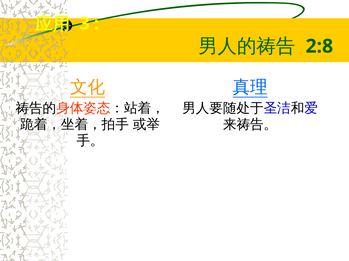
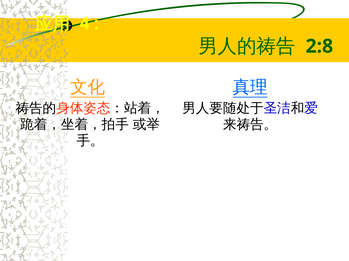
3: 3 -> 4 (85, 24)
